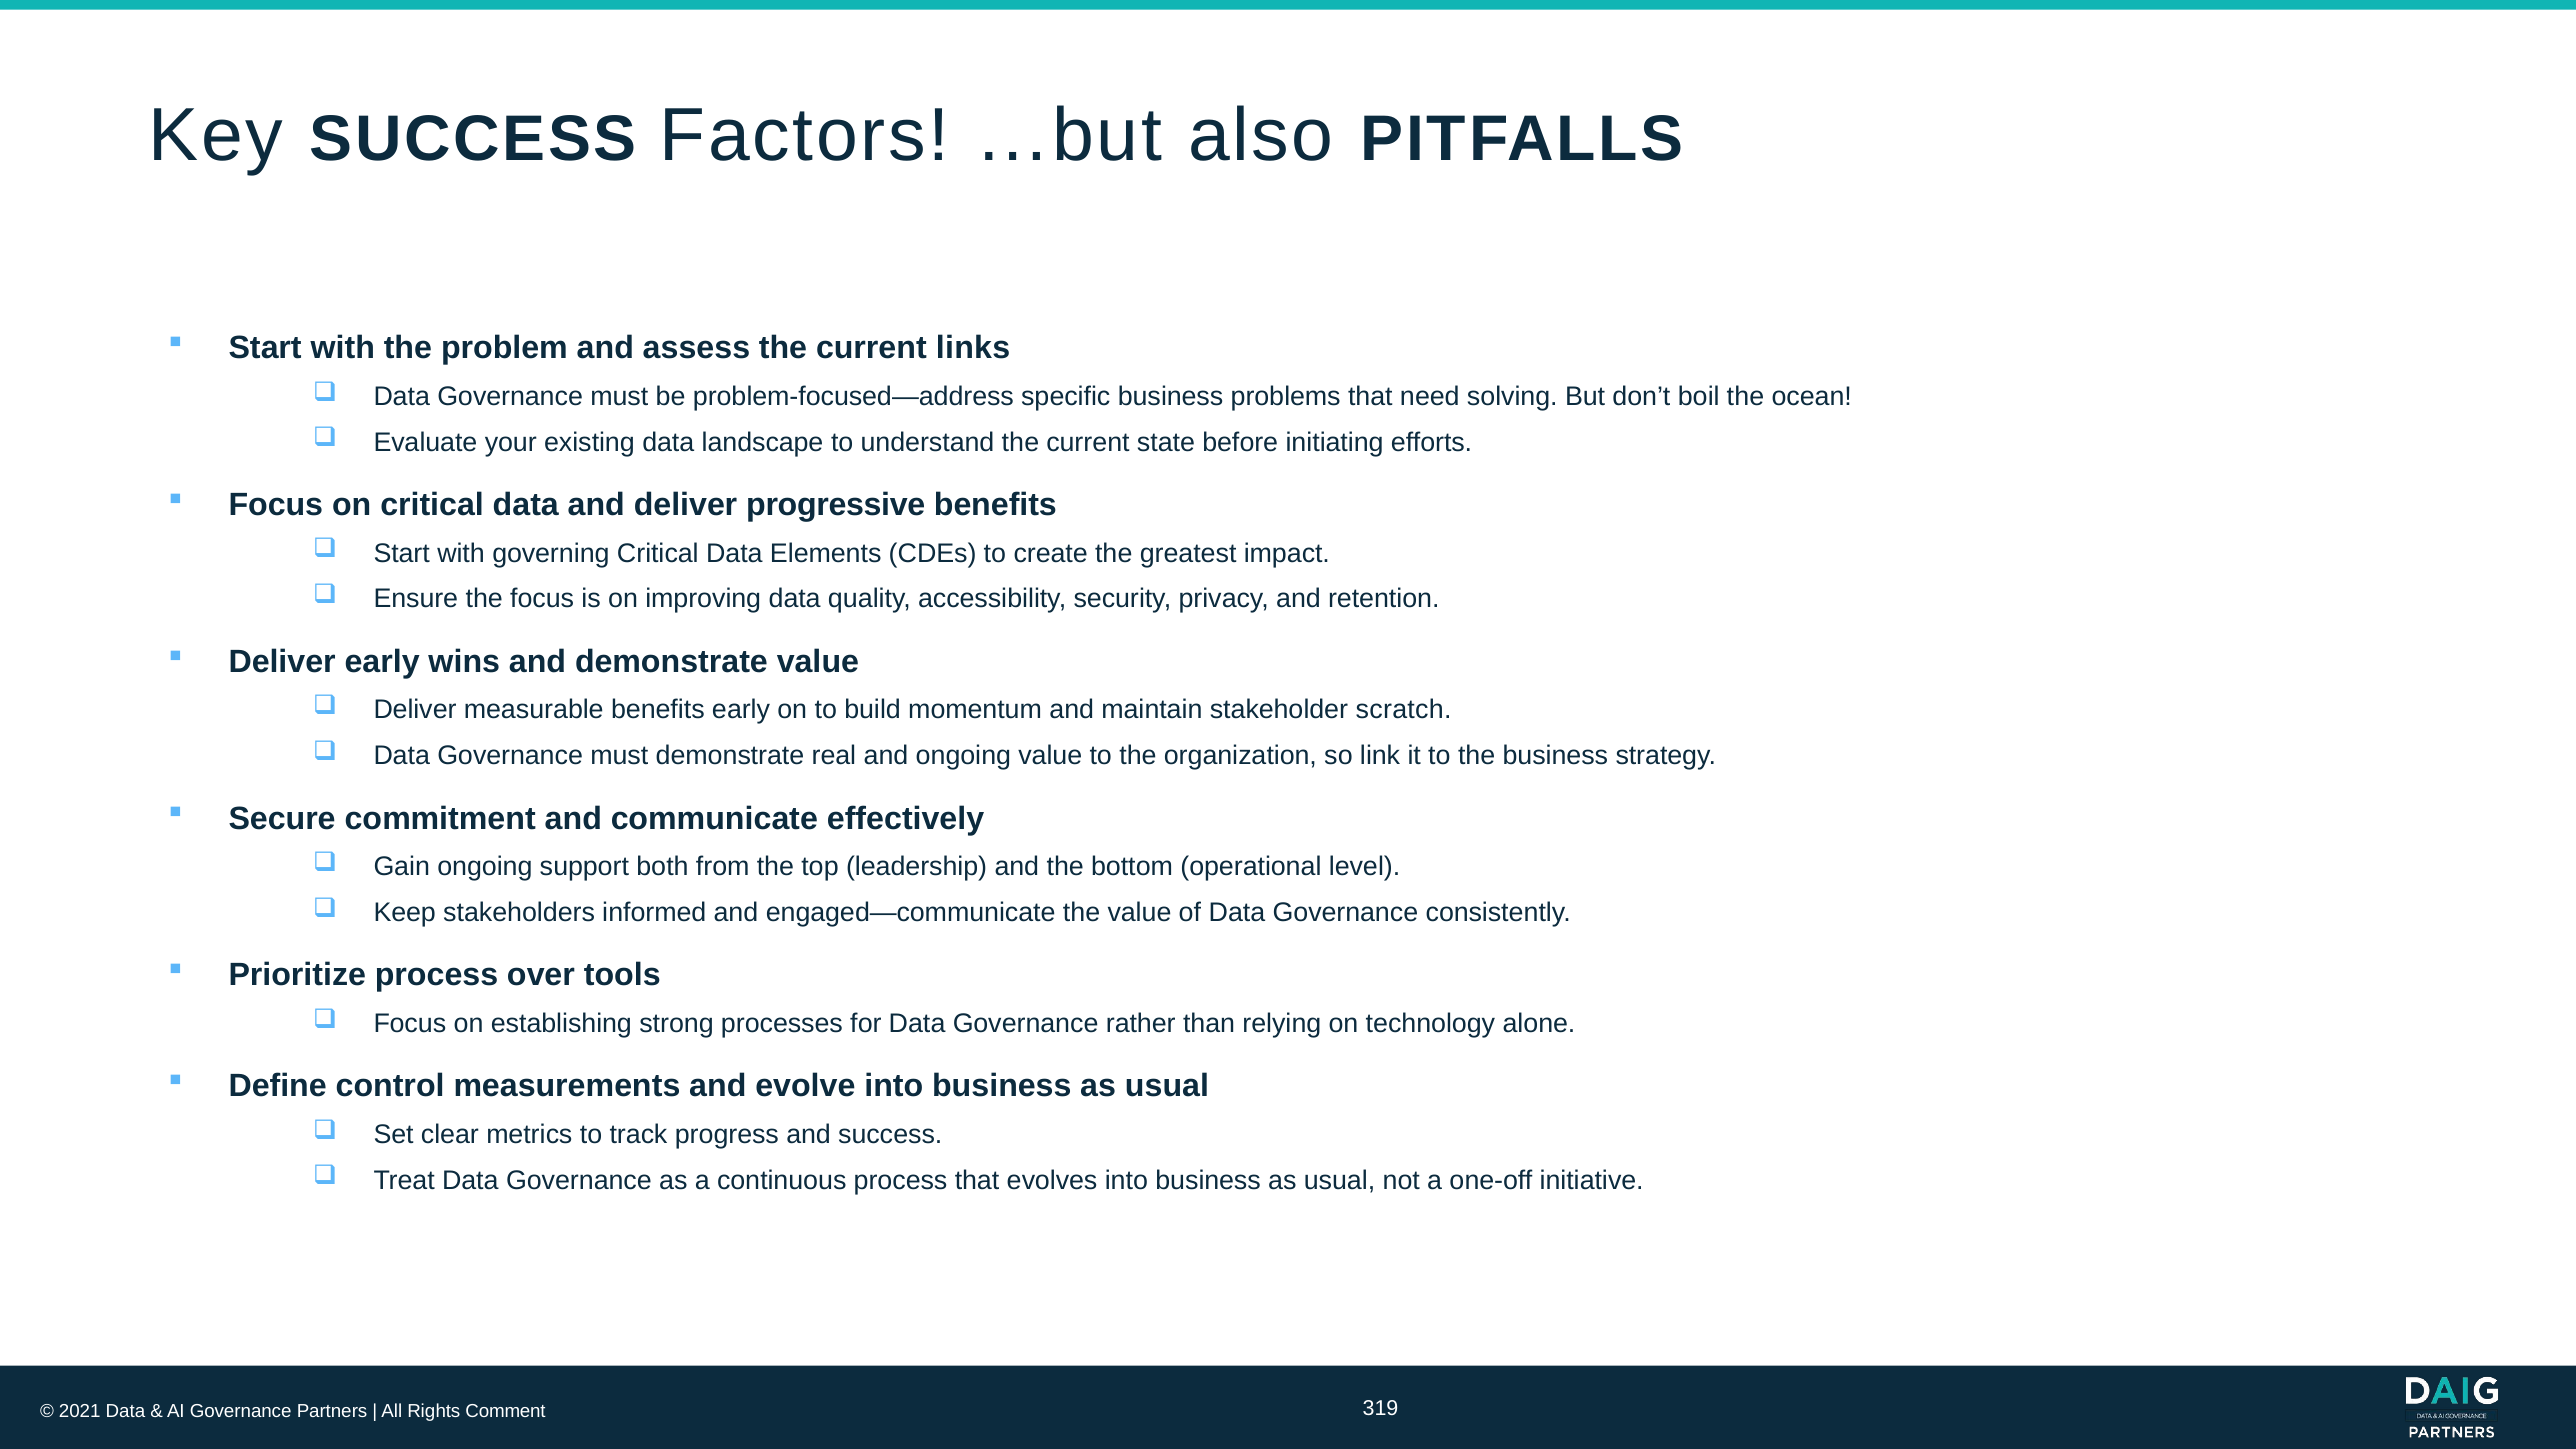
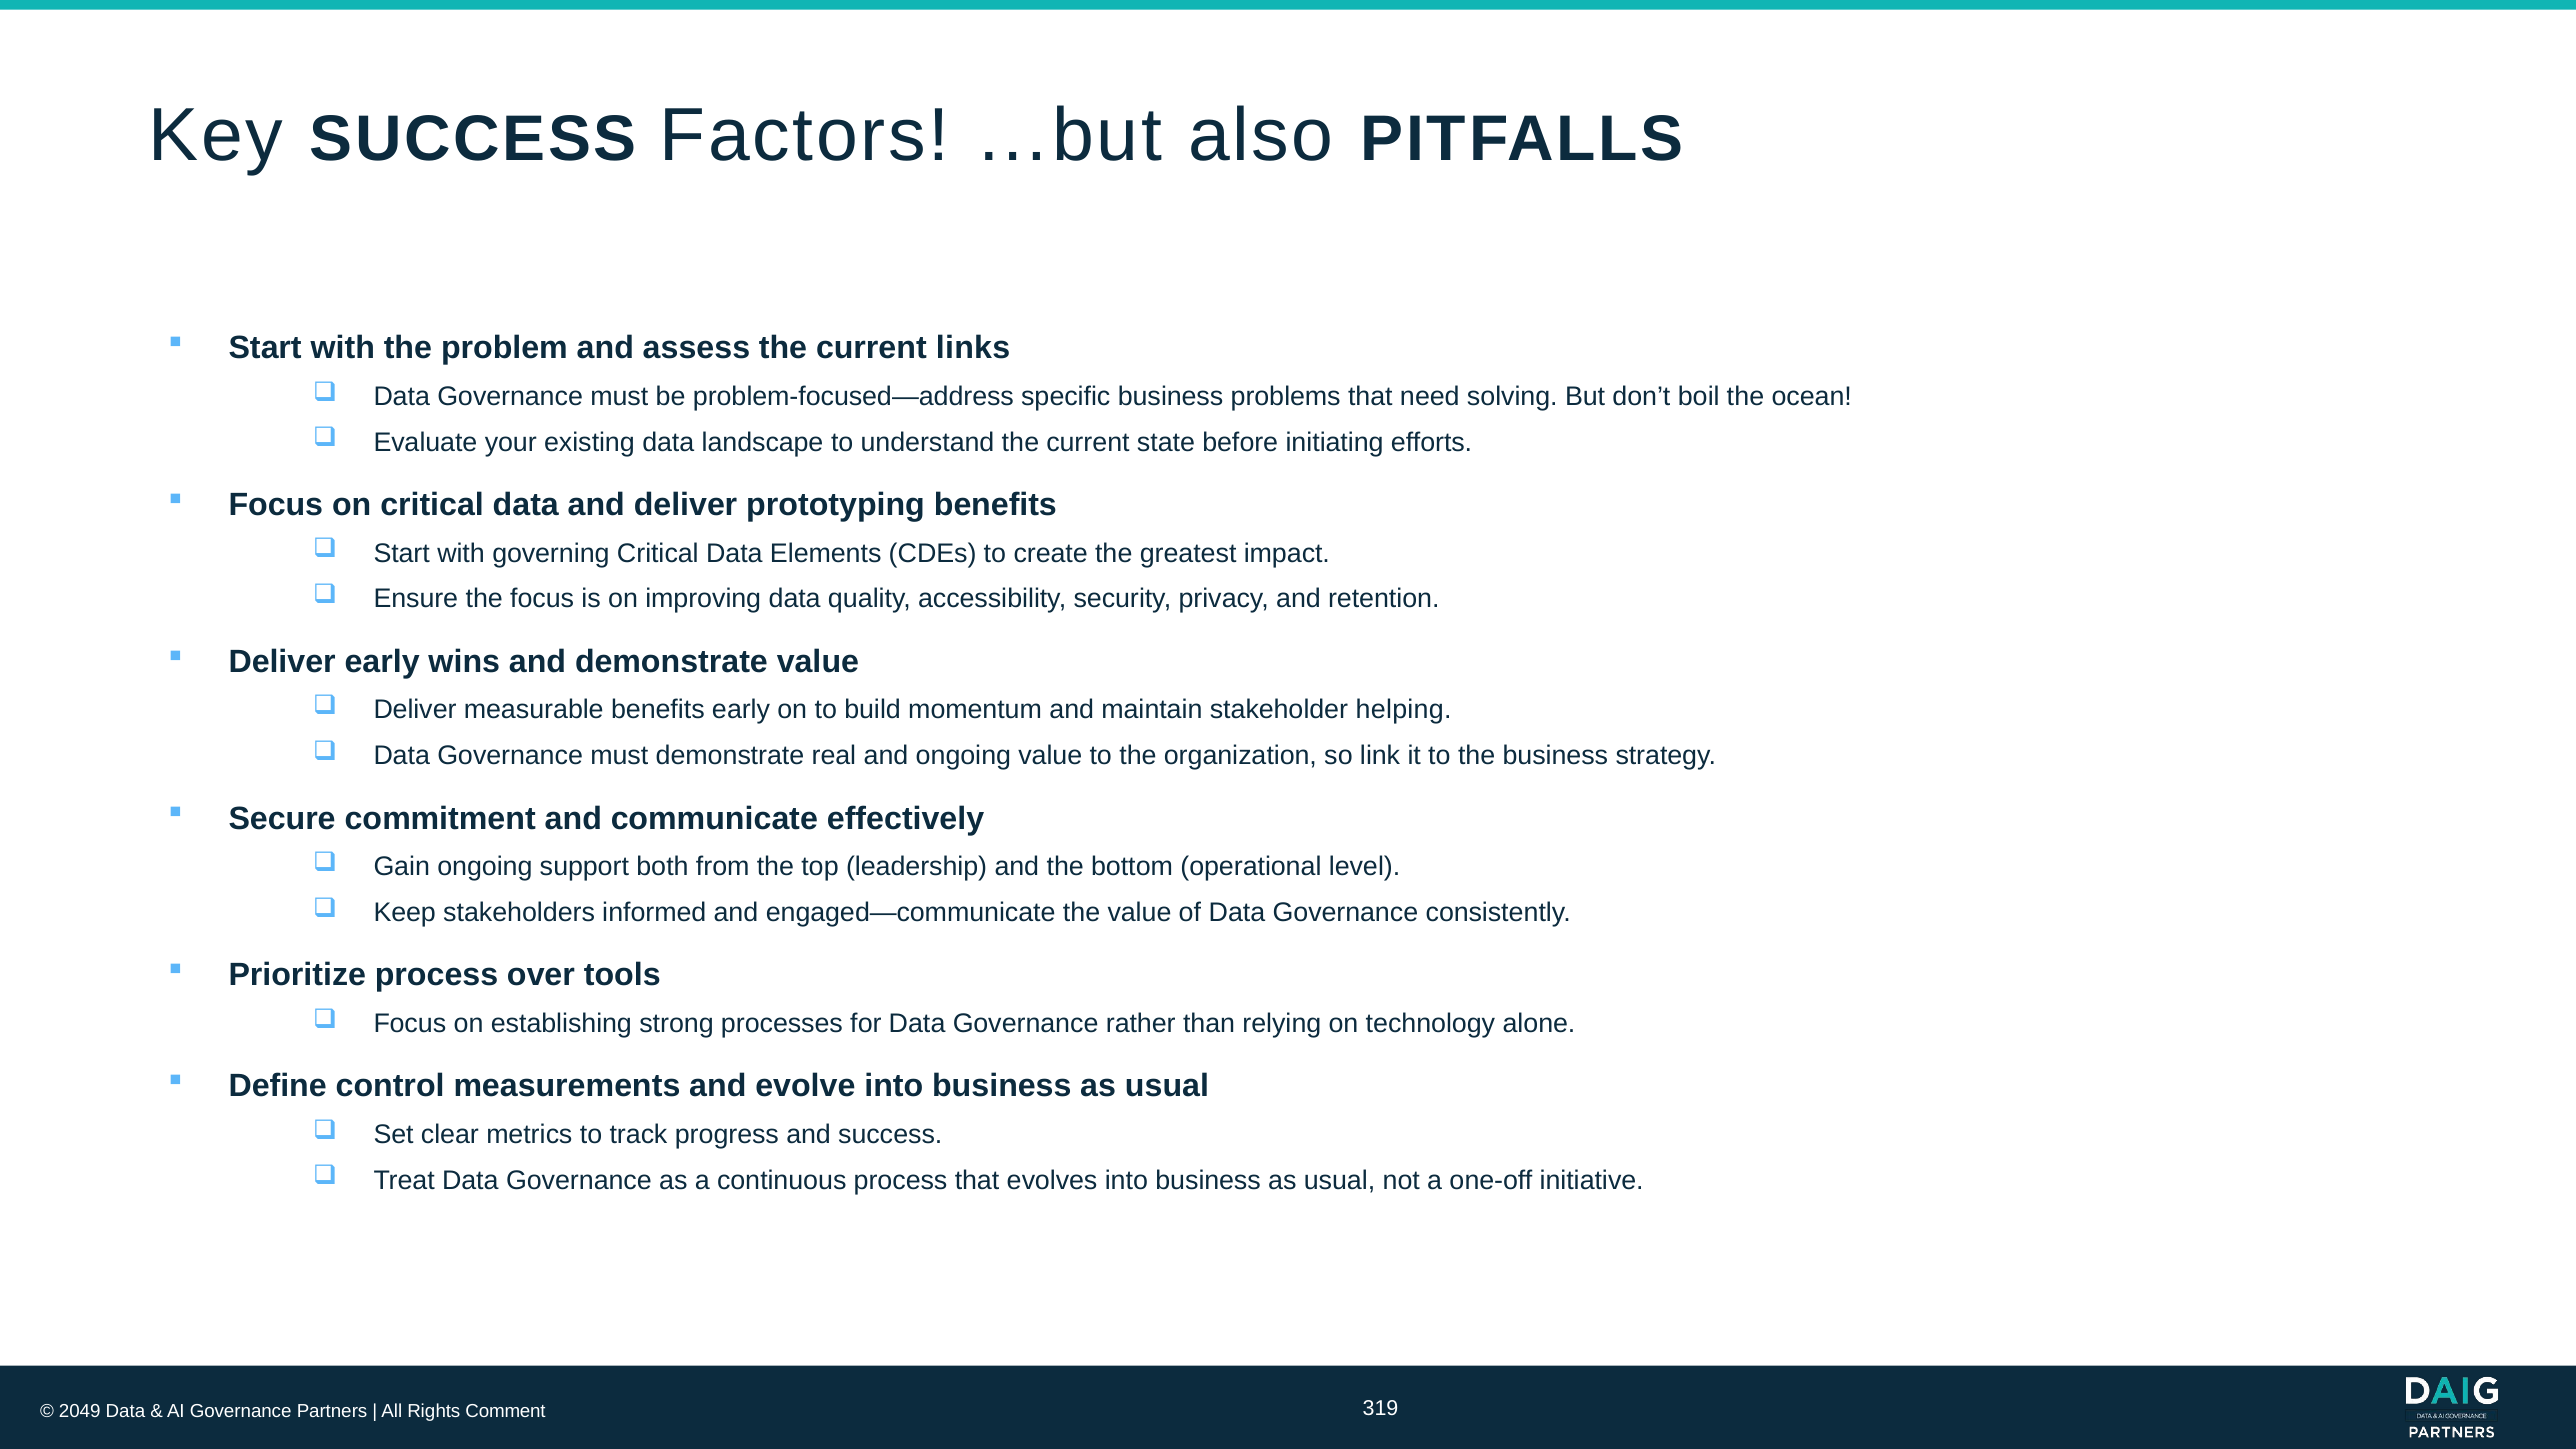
progressive: progressive -> prototyping (836, 505)
scratch: scratch -> helping (1404, 710)
2021: 2021 -> 2049 (80, 1411)
